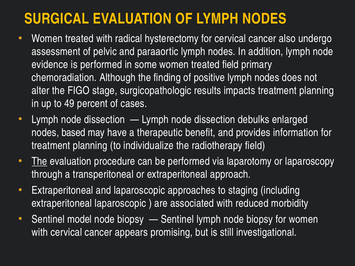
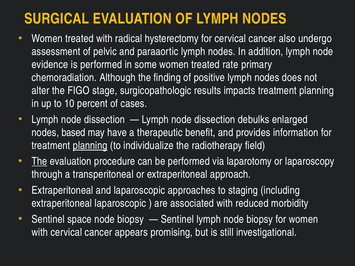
treated field: field -> rate (230, 65)
49: 49 -> 10 (69, 104)
planning underline: none -> present (90, 146)
model: model -> space (80, 219)
